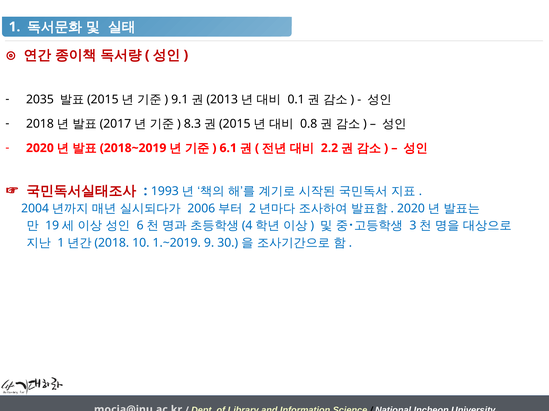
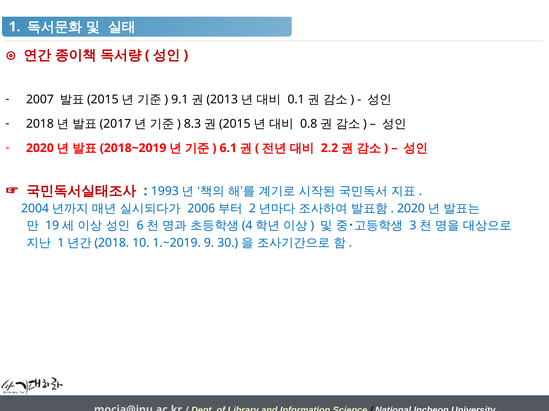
2035: 2035 -> 2007 (40, 100)
